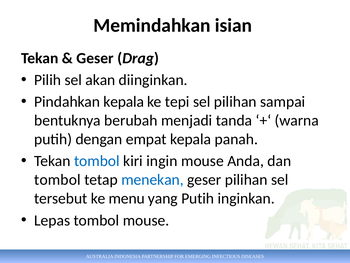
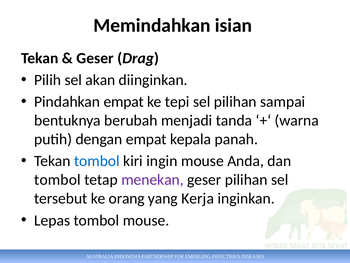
Pindahkan kepala: kepala -> empat (124, 102)
menekan colour: blue -> purple (152, 179)
menu: menu -> orang (127, 198)
yang Putih: Putih -> Kerja (198, 198)
